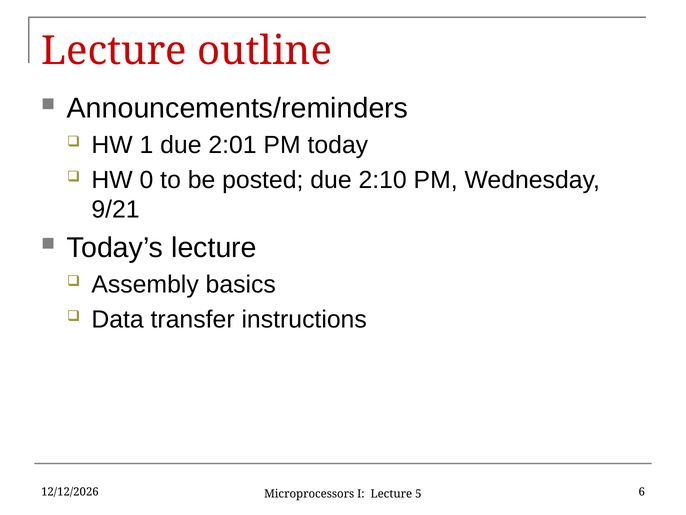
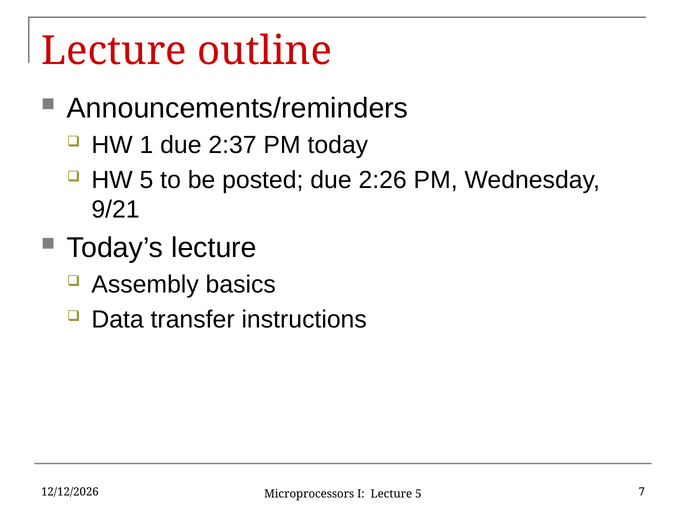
2:01: 2:01 -> 2:37 (233, 145)
HW 0: 0 -> 5 (146, 180)
2:10: 2:10 -> 2:26 (383, 180)
6: 6 -> 7 (642, 491)
